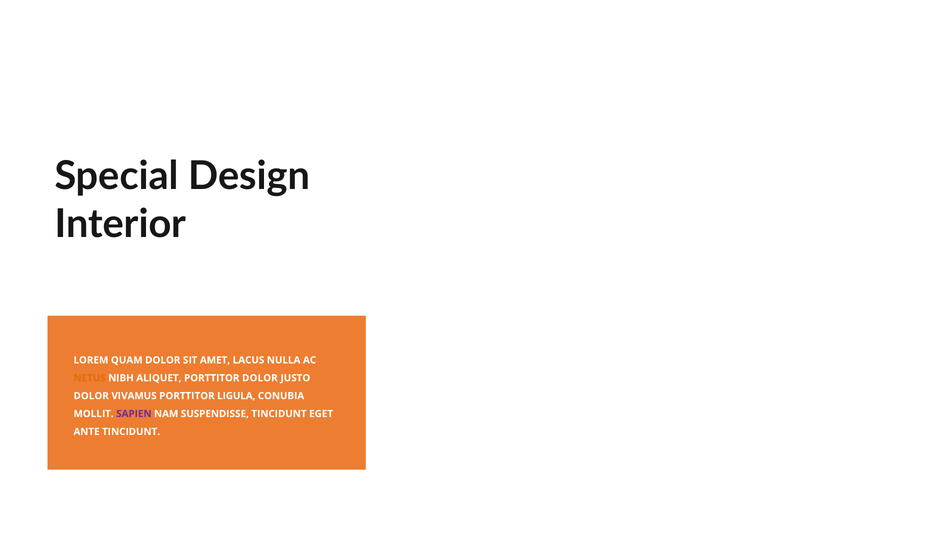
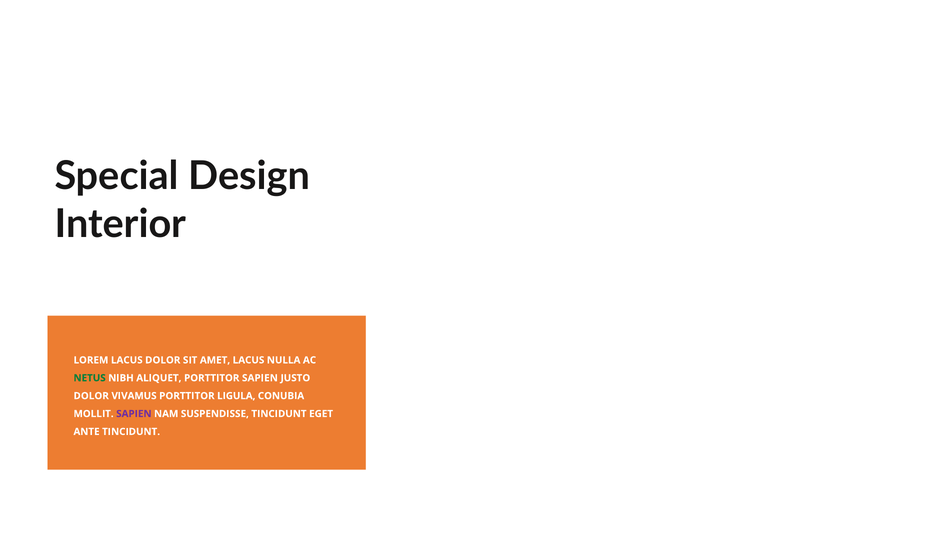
LOREM QUAM: QUAM -> LACUS (127, 360)
NETUS colour: orange -> green (90, 378)
PORTTITOR DOLOR: DOLOR -> SAPIEN (260, 378)
